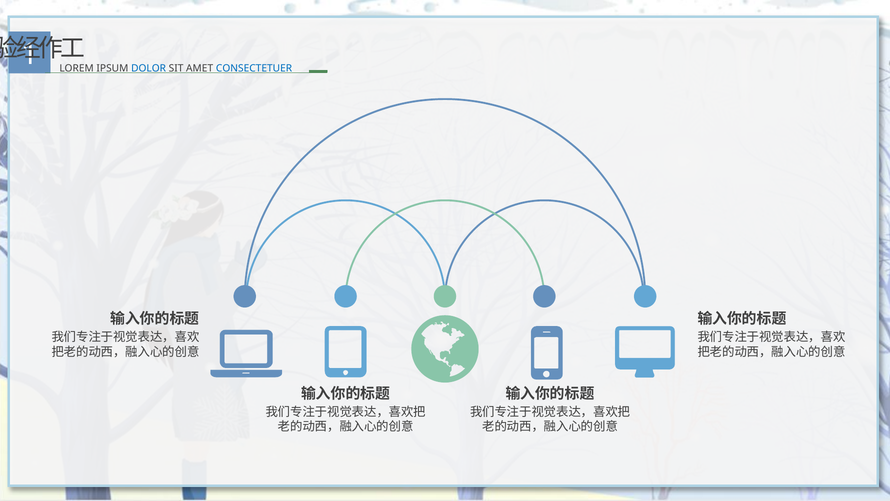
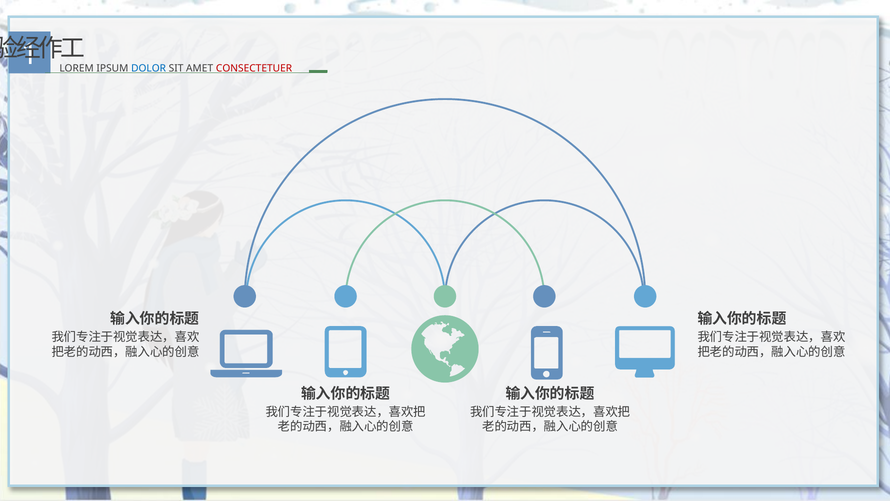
CONSECTETUER colour: blue -> red (254, 68)
